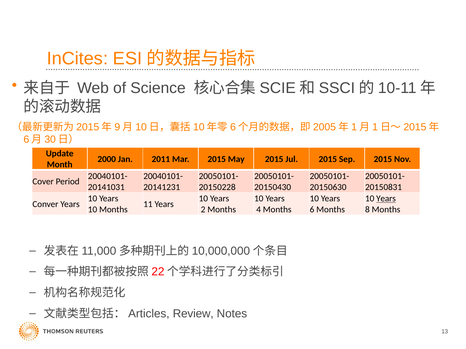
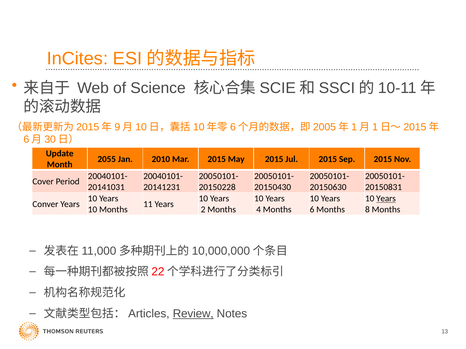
2000: 2000 -> 2055 (107, 159)
2011: 2011 -> 2010 (161, 159)
Review underline: none -> present (193, 314)
